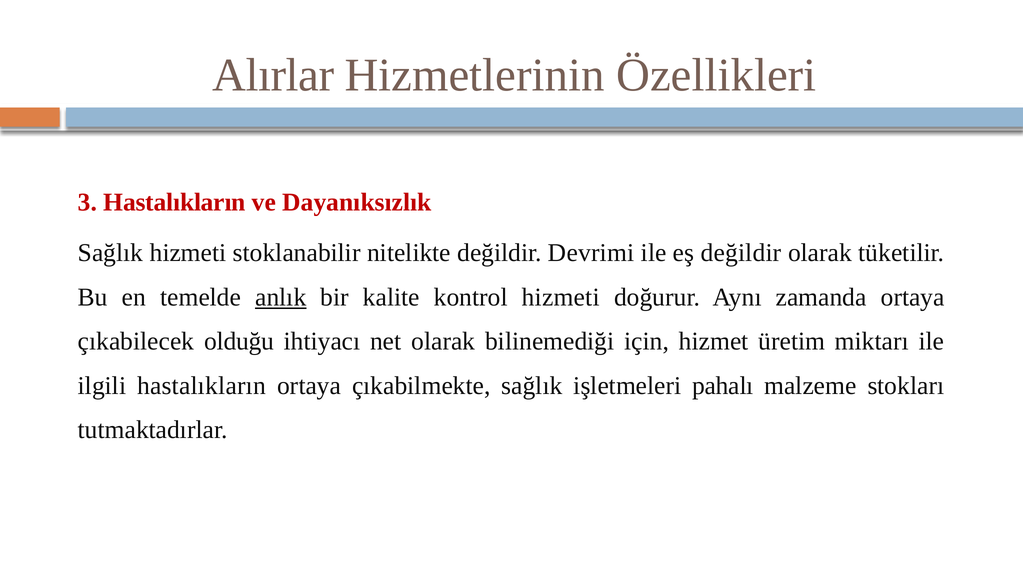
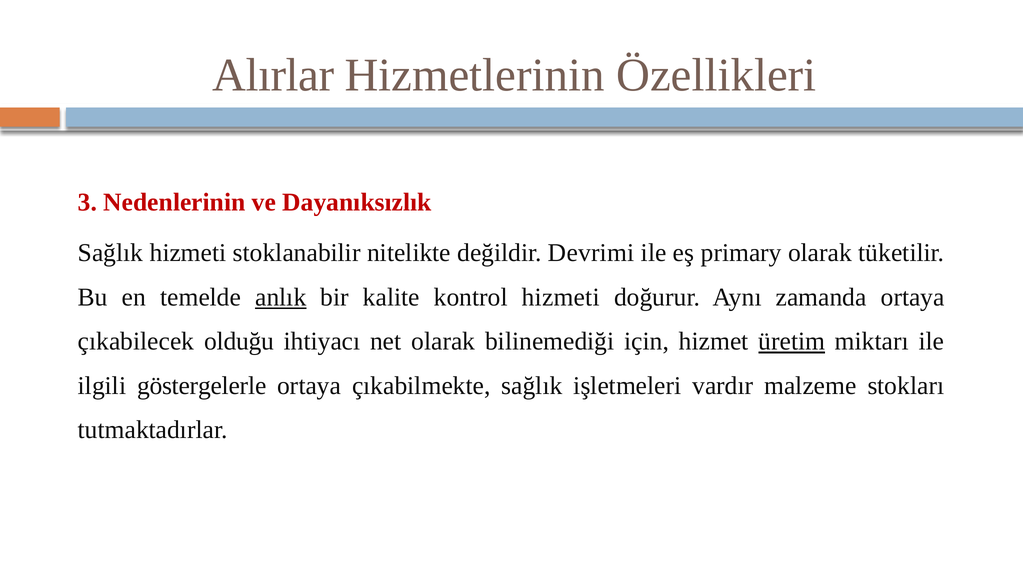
3 Hastalıkların: Hastalıkların -> Nedenlerinin (174, 202)
eş değildir: değildir -> primary (741, 253)
üretim underline: none -> present (792, 341)
ilgili hastalıkların: hastalıkların -> göstergelerle (202, 385)
pahalı: pahalı -> vardır (723, 385)
